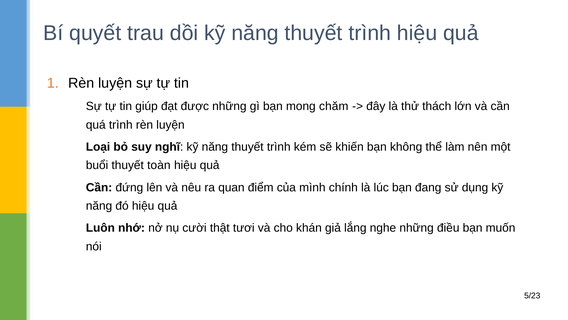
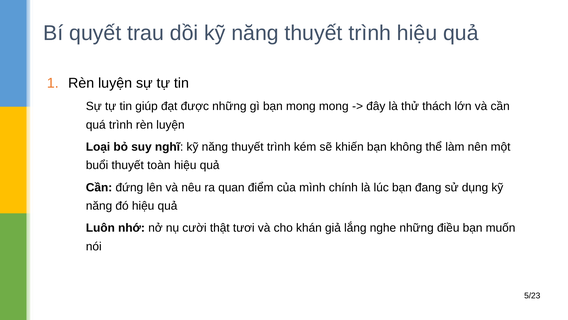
mong chăm: chăm -> mong (334, 106)
